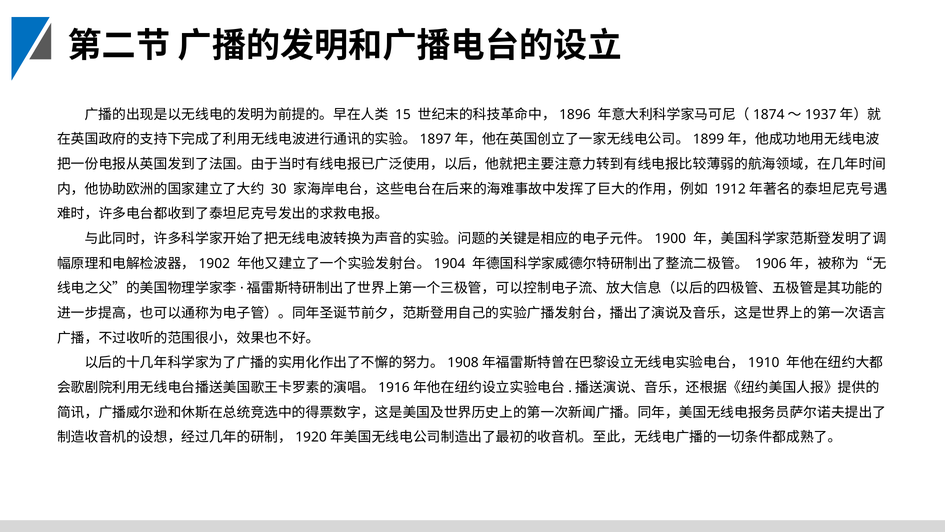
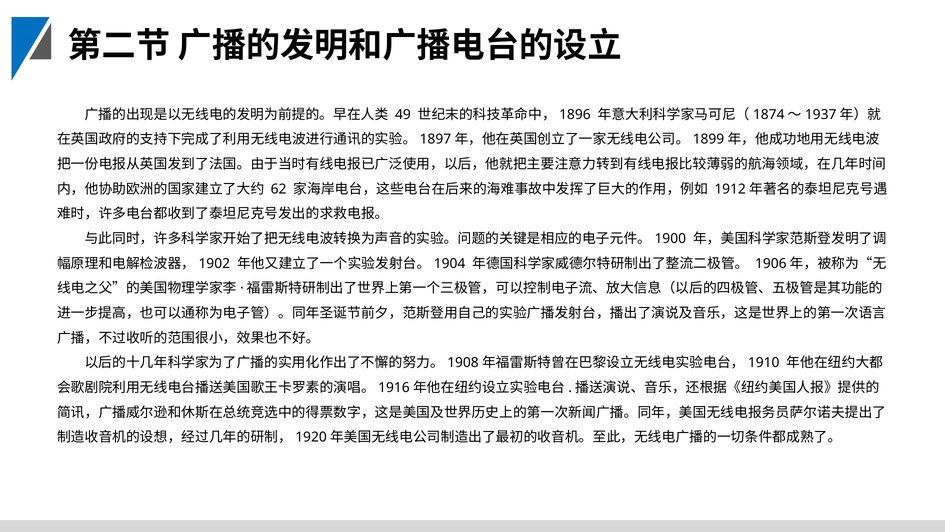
15: 15 -> 49 (403, 114)
30: 30 -> 62 (279, 189)
